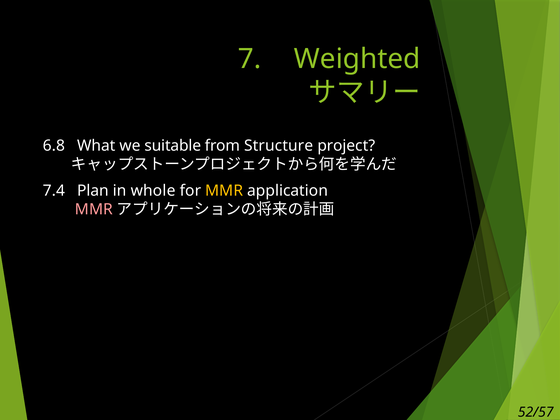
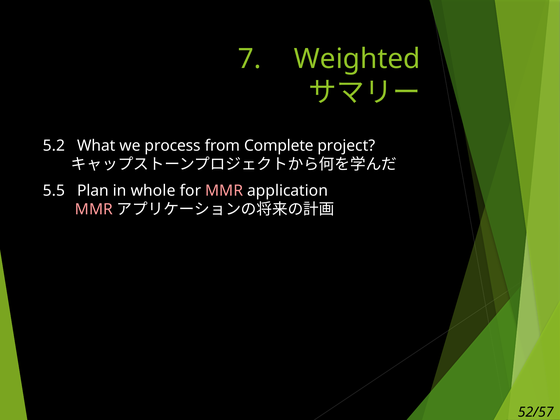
6.8: 6.8 -> 5.2 (54, 146)
suitable: suitable -> process (173, 146)
Structure: Structure -> Complete (279, 146)
7.4: 7.4 -> 5.5 (54, 191)
MMR colour: yellow -> pink (224, 191)
